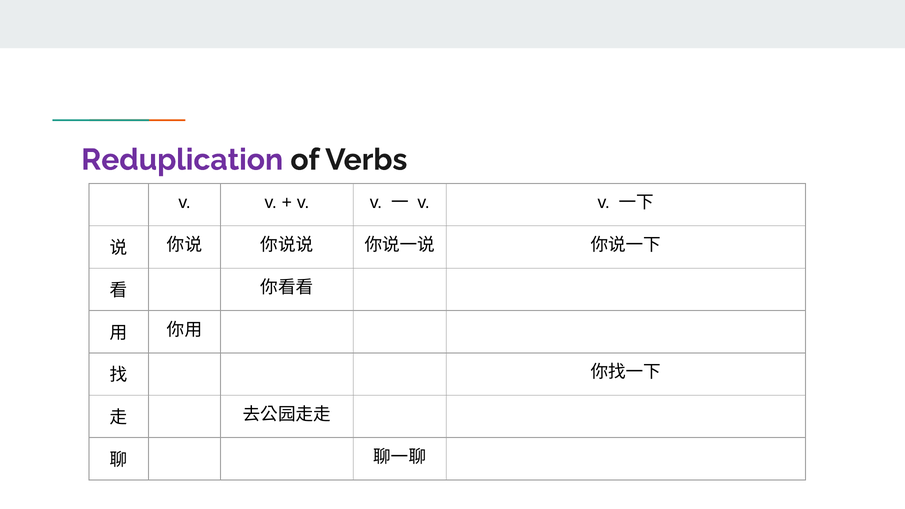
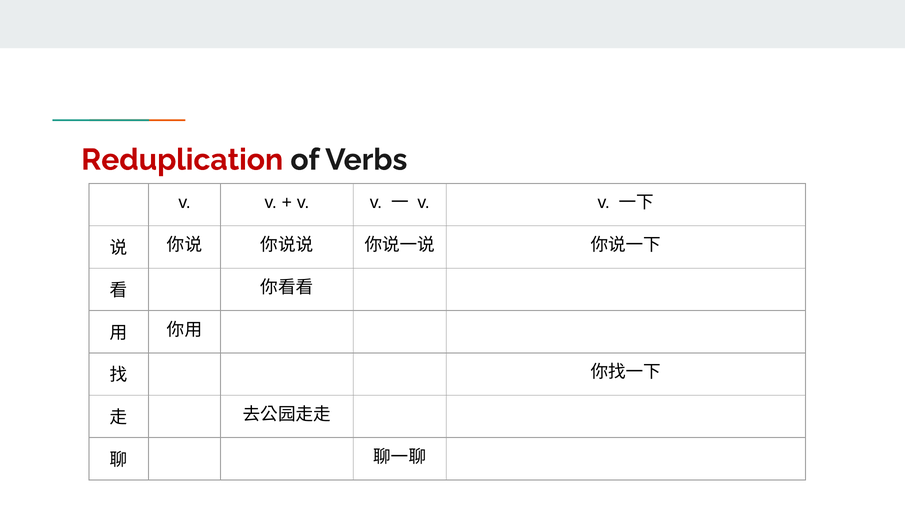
Reduplication colour: purple -> red (182, 160)
